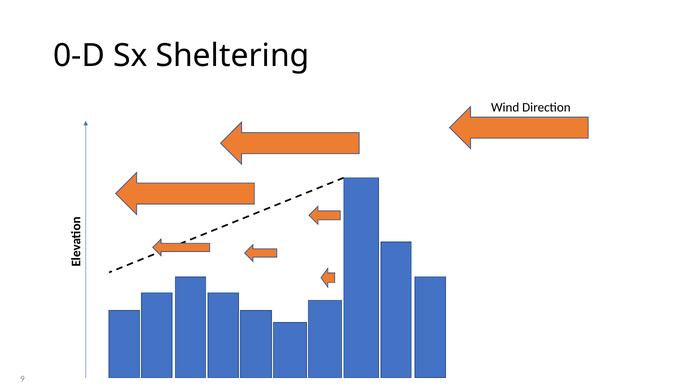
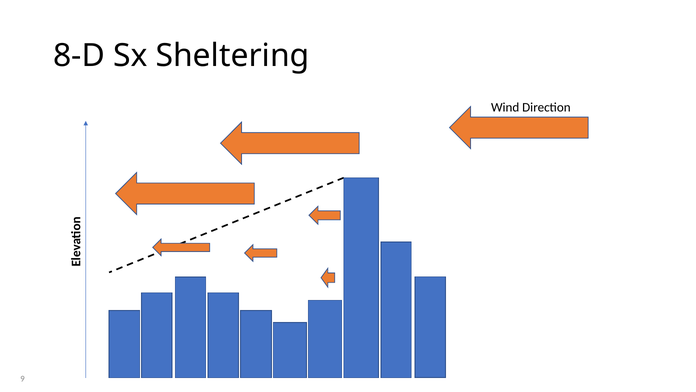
0-D: 0-D -> 8-D (79, 56)
